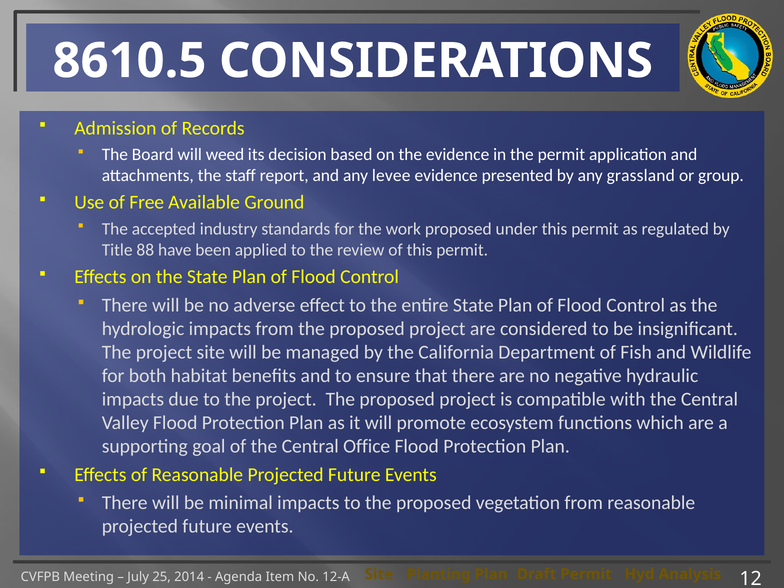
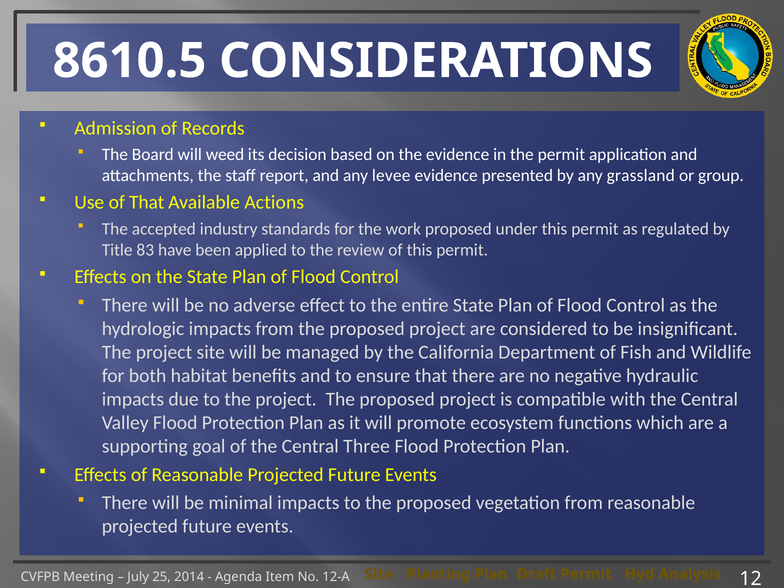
of Free: Free -> That (147, 202)
Ground: Ground -> Actions (274, 202)
88: 88 -> 83 (145, 250)
Office: Office -> Three (367, 446)
